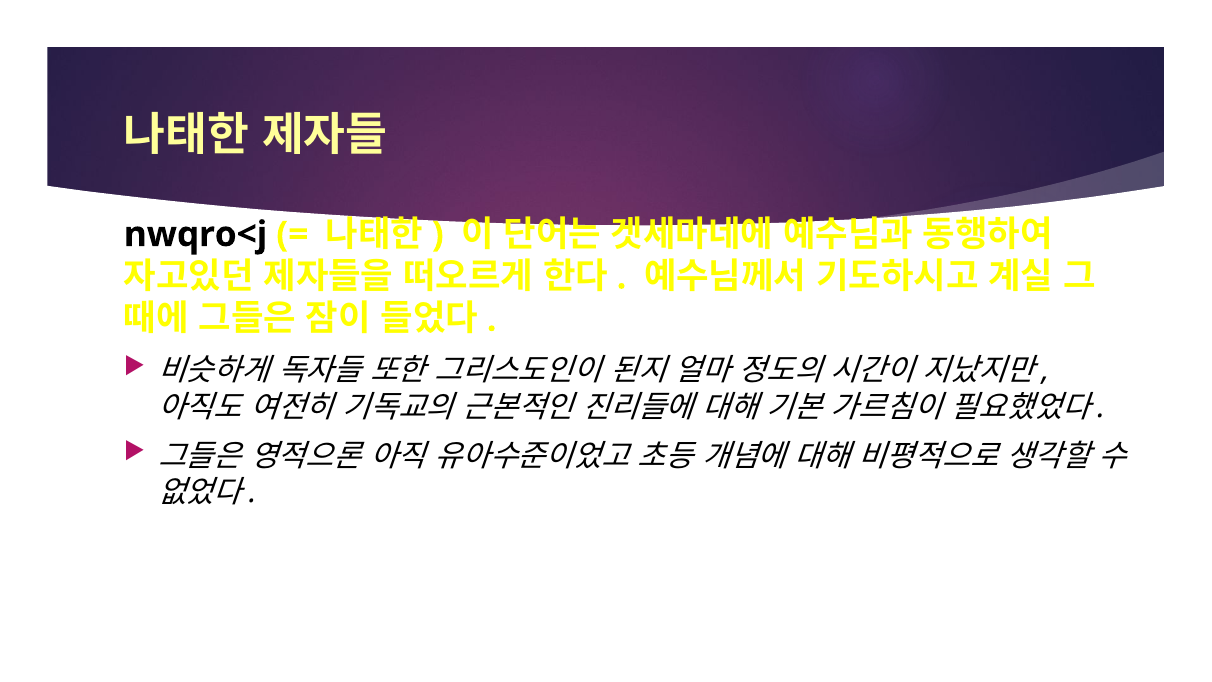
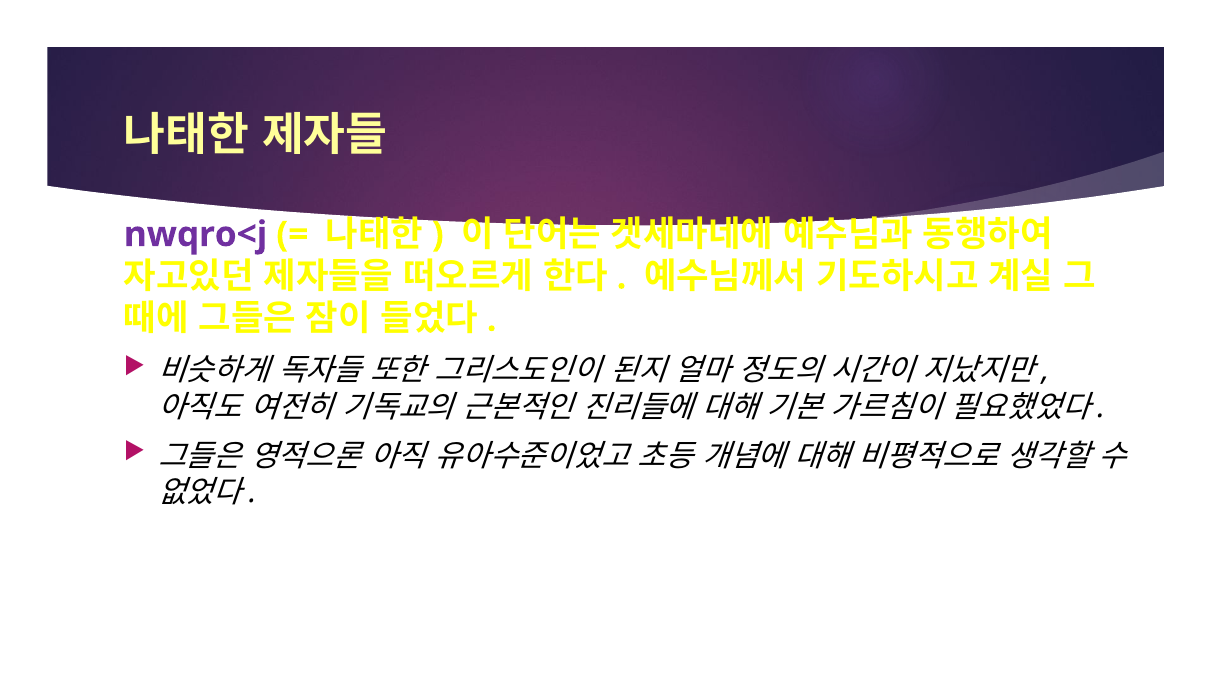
nwqro<j colour: black -> purple (196, 234)
